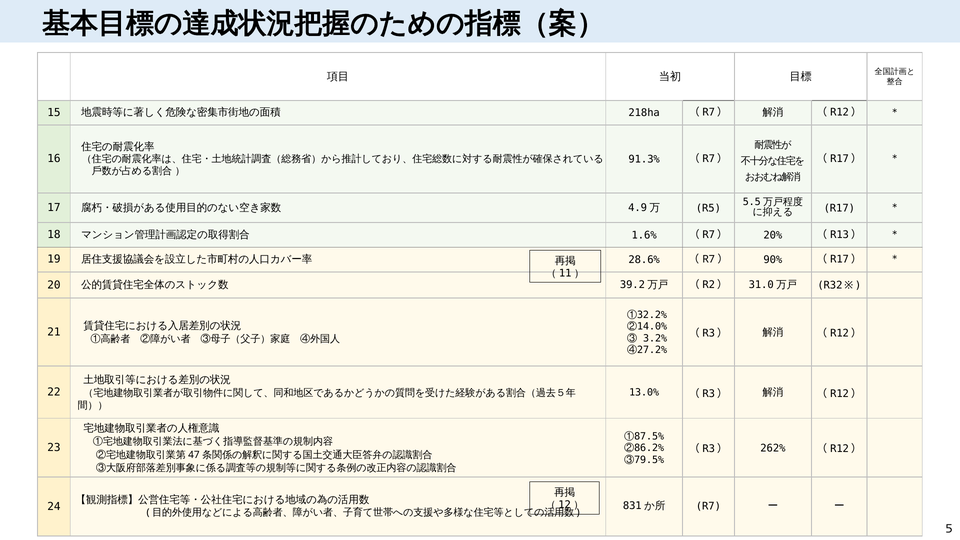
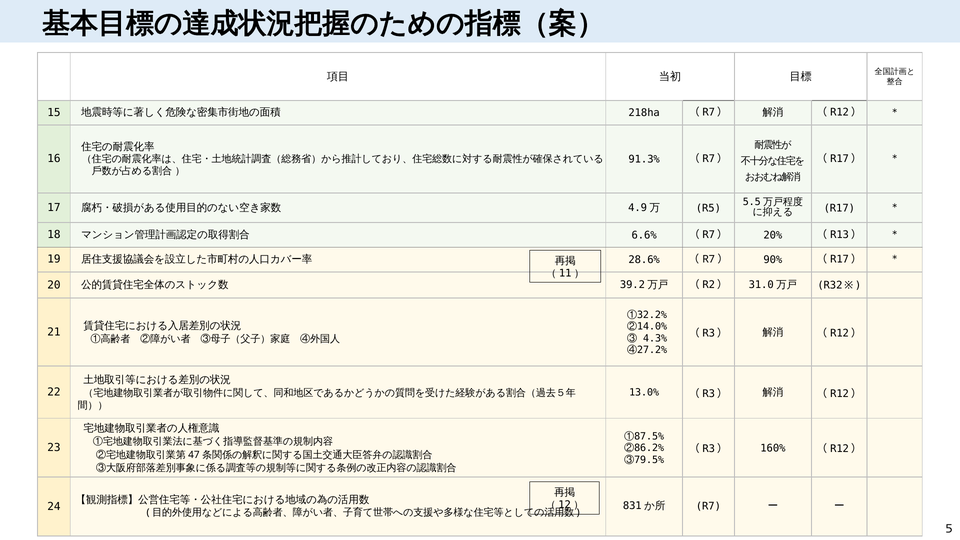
1.6%: 1.6% -> 6.6% (644, 235)
3.2%: 3.2% -> 4.3% (655, 338)
262%: 262% -> 160% (773, 448)
